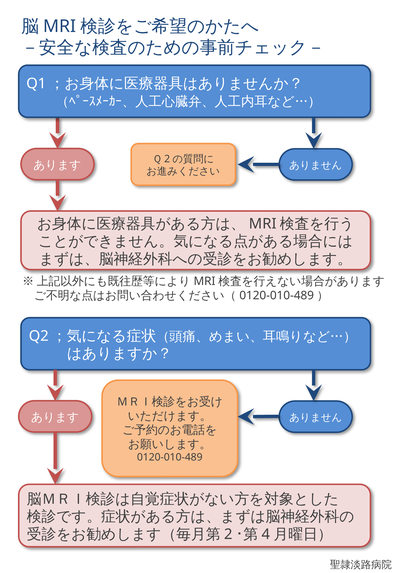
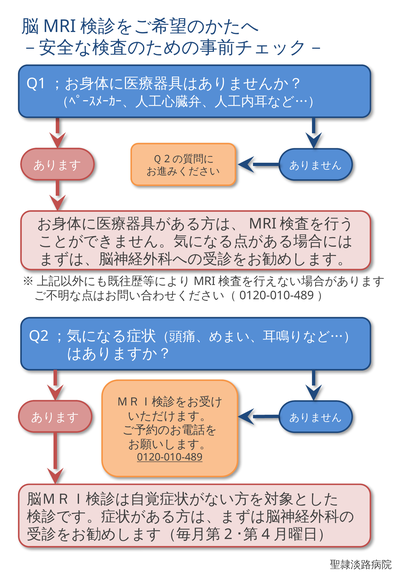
0120-010-489 underline: none -> present (170, 458)
